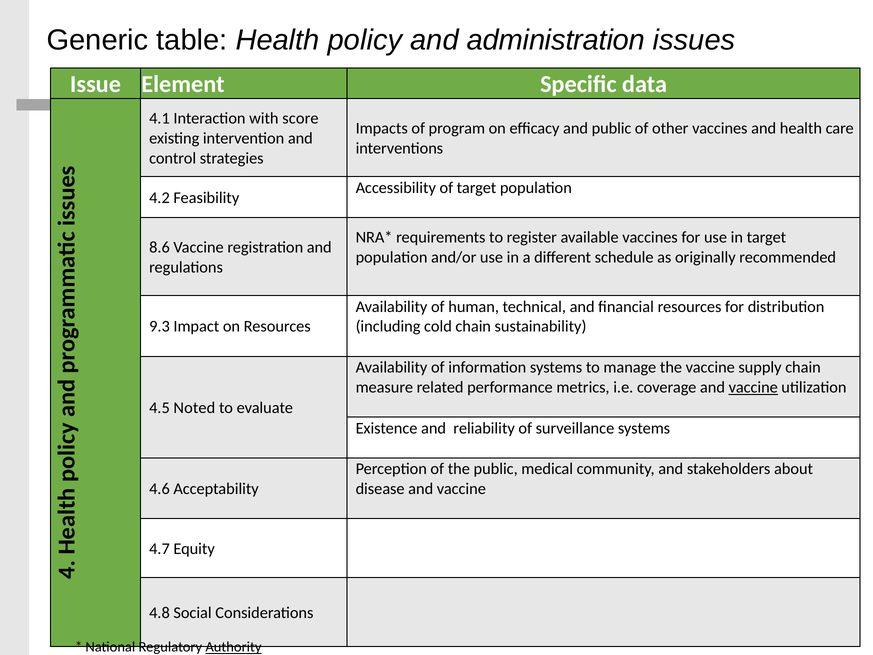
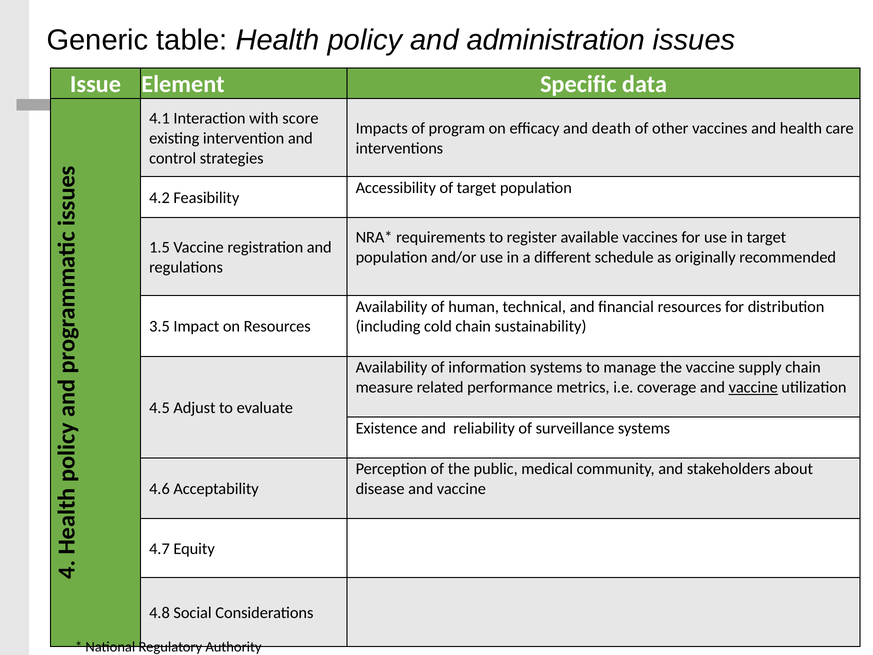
and public: public -> death (611, 128)
8.6: 8.6 -> 1.5 (160, 247)
9.3: 9.3 -> 3.5 (160, 326)
Noted: Noted -> Adjust (194, 408)
Authority underline: present -> none (233, 647)
